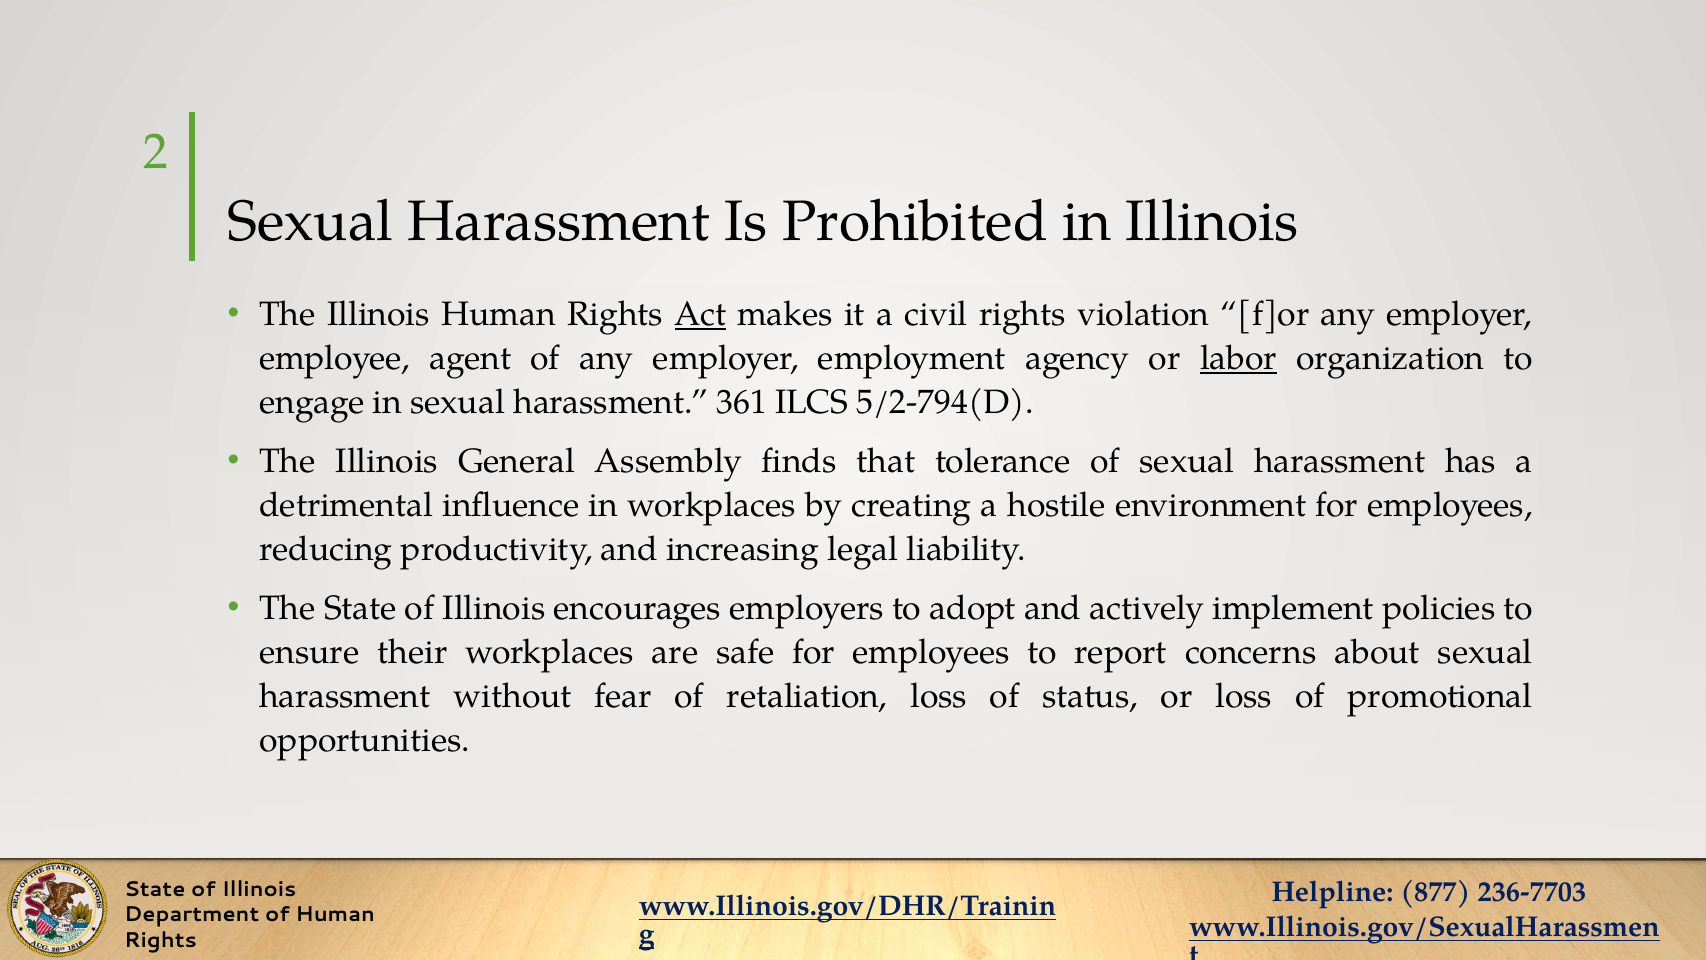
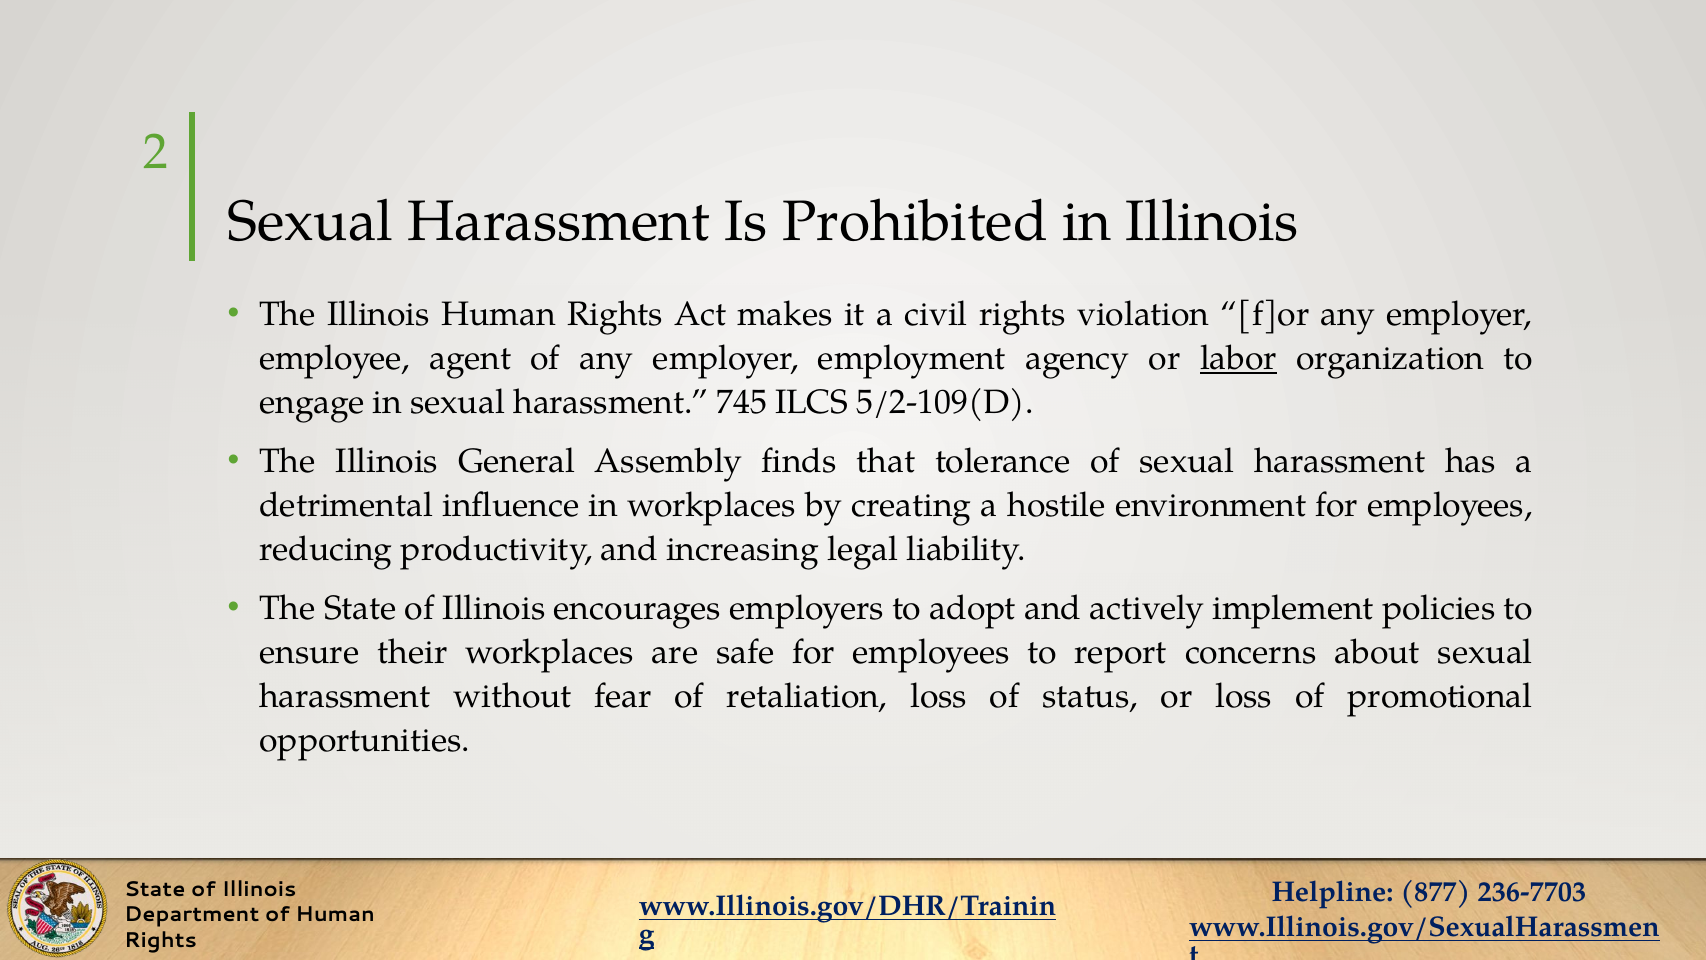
Act underline: present -> none (700, 314)
361: 361 -> 745 (742, 402)
5/2-794(D: 5/2-794(D -> 5/2-109(D (945, 402)
